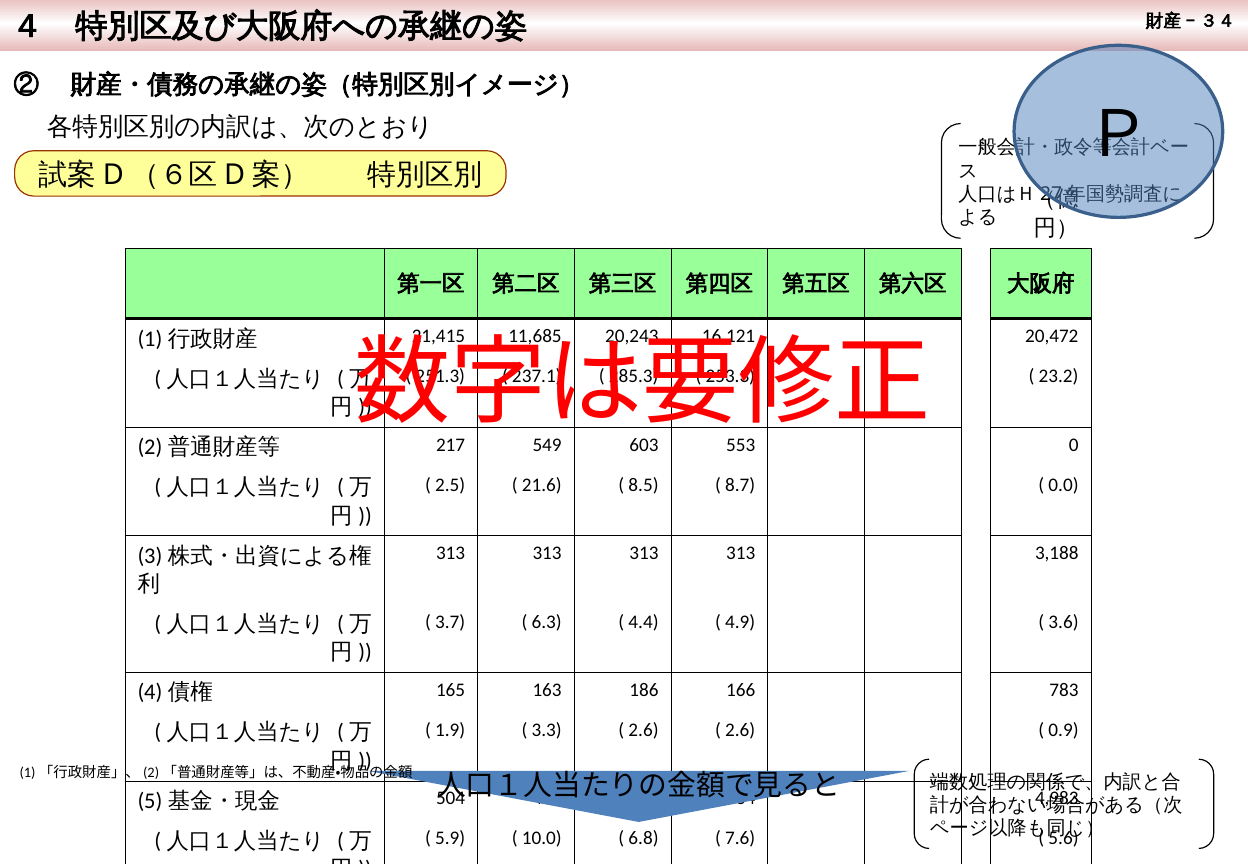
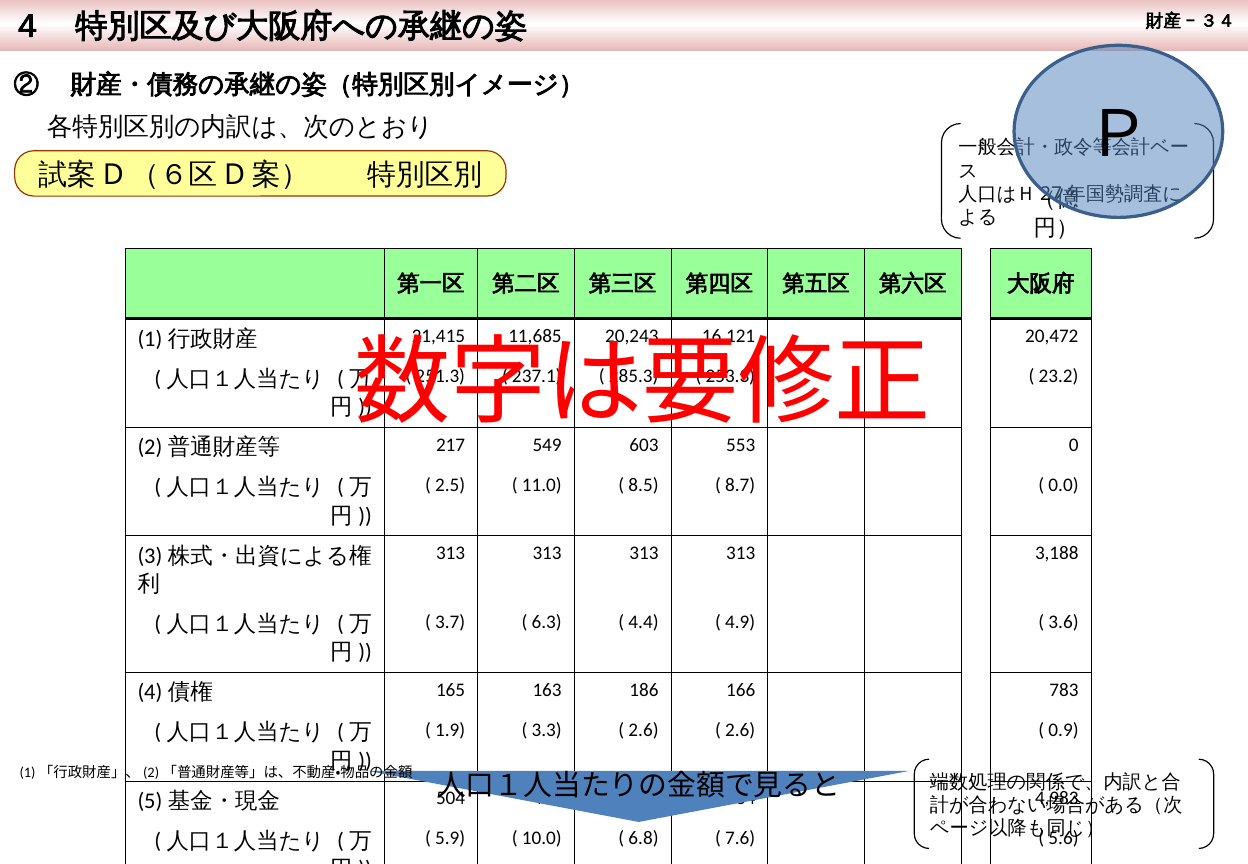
21.6: 21.6 -> 11.0 (542, 485)
